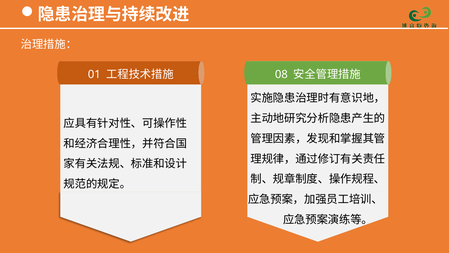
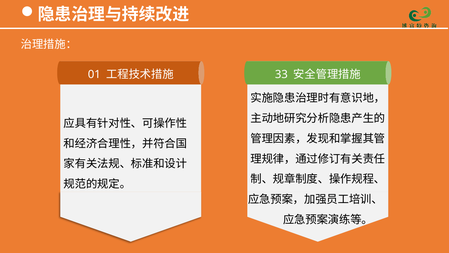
08: 08 -> 33 (281, 74)
